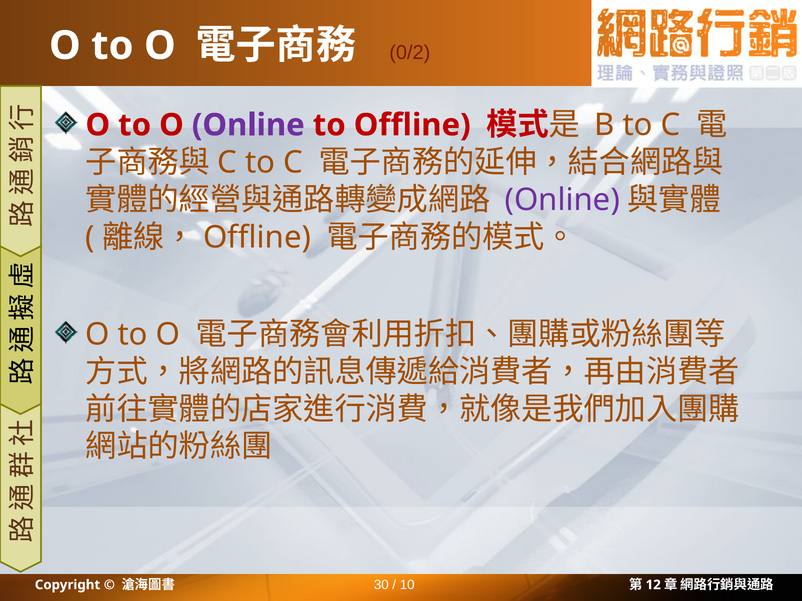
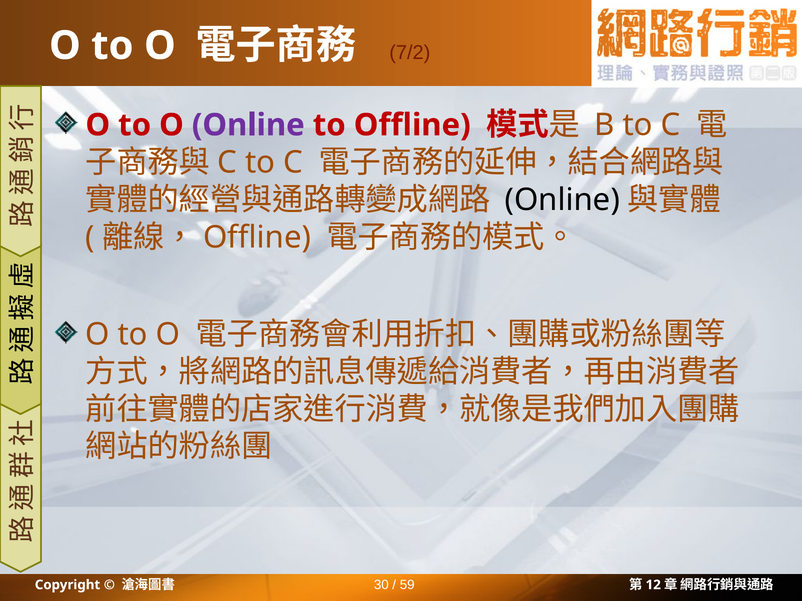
0/2: 0/2 -> 7/2 (410, 53)
Online colour: purple -> black (562, 200)
10: 10 -> 59 (407, 585)
